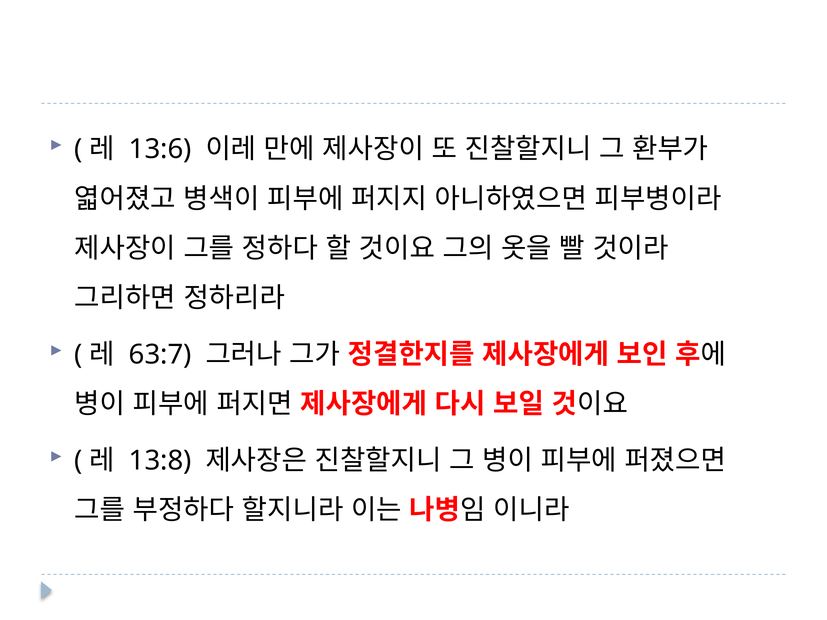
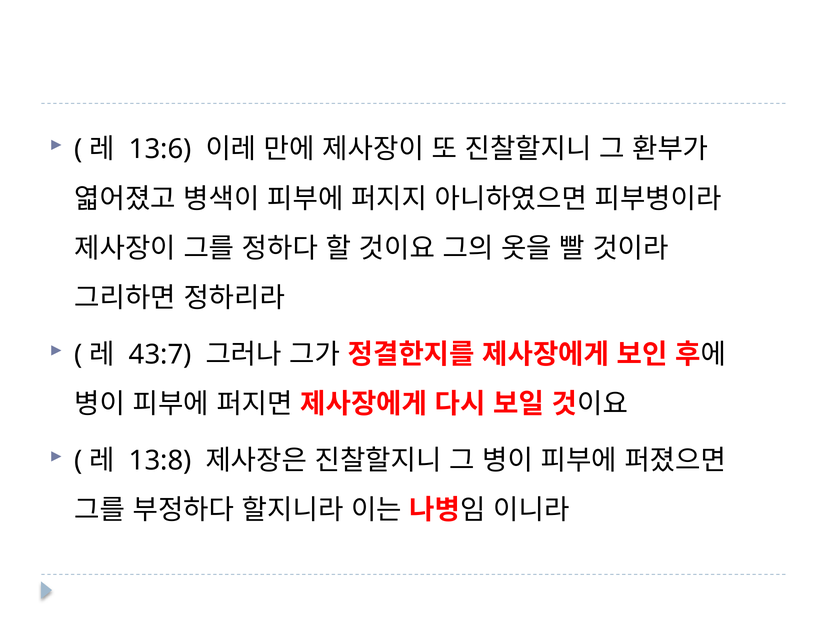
63:7: 63:7 -> 43:7 (160, 355)
